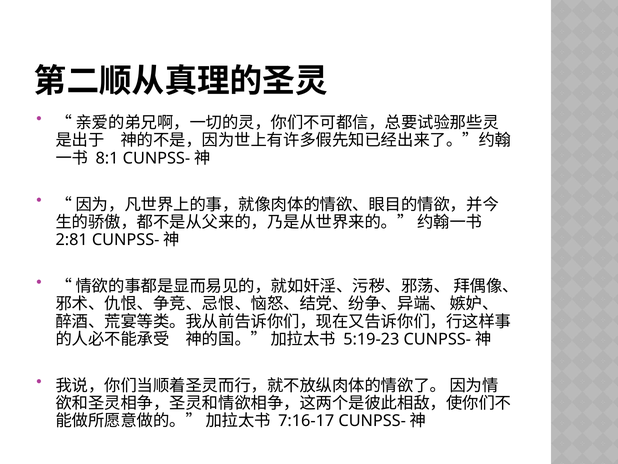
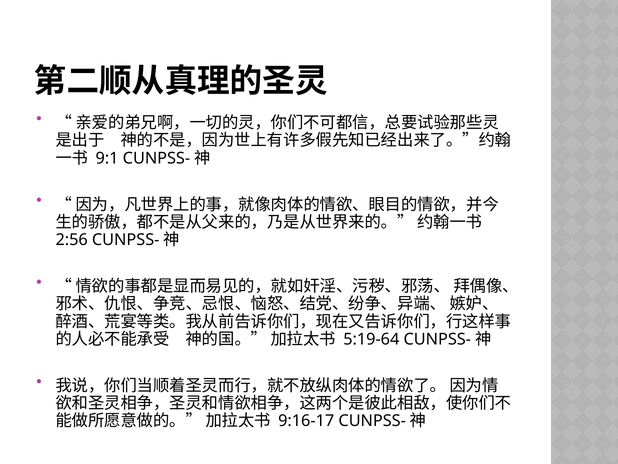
8:1: 8:1 -> 9:1 (107, 158)
2:81: 2:81 -> 2:56 (72, 240)
5:19-23: 5:19-23 -> 5:19-64 (371, 339)
7:16-17: 7:16-17 -> 9:16-17 (306, 421)
